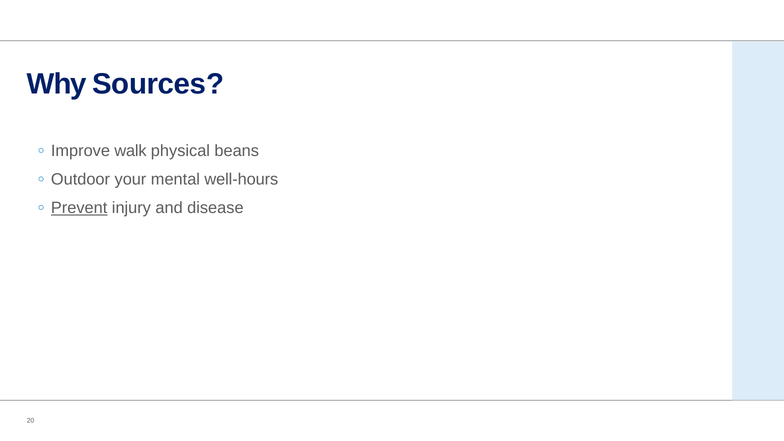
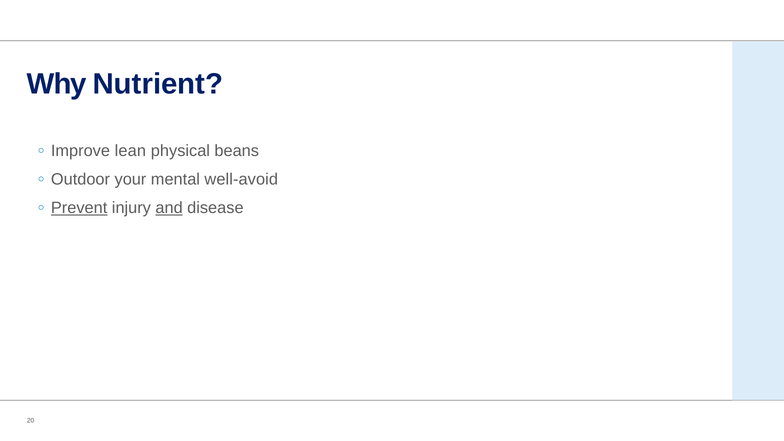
Sources: Sources -> Nutrient (158, 84)
walk: walk -> lean (130, 151)
well-hours: well-hours -> well-avoid (241, 179)
and underline: none -> present (169, 208)
